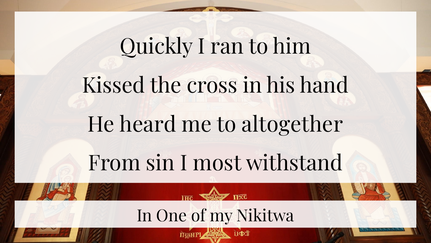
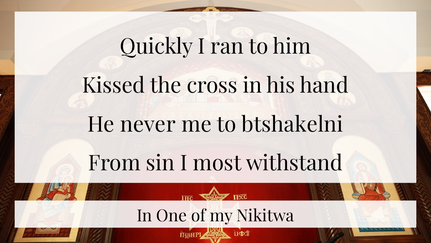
heard: heard -> never (148, 124)
altogether: altogether -> btshakelni (292, 124)
